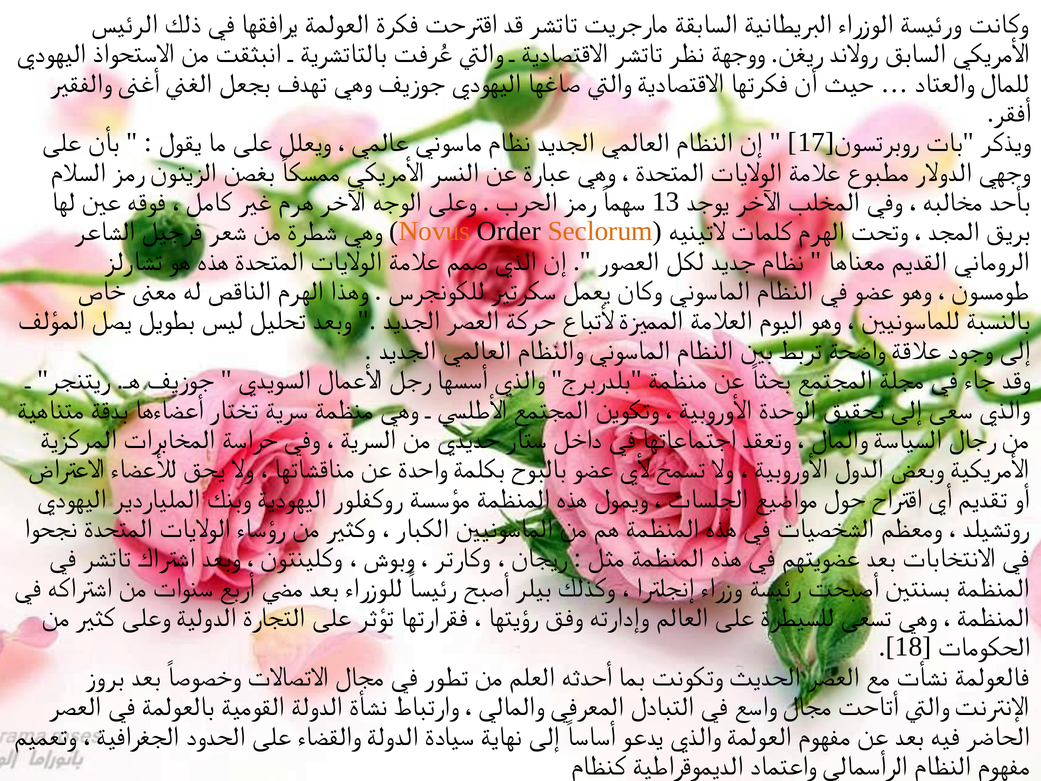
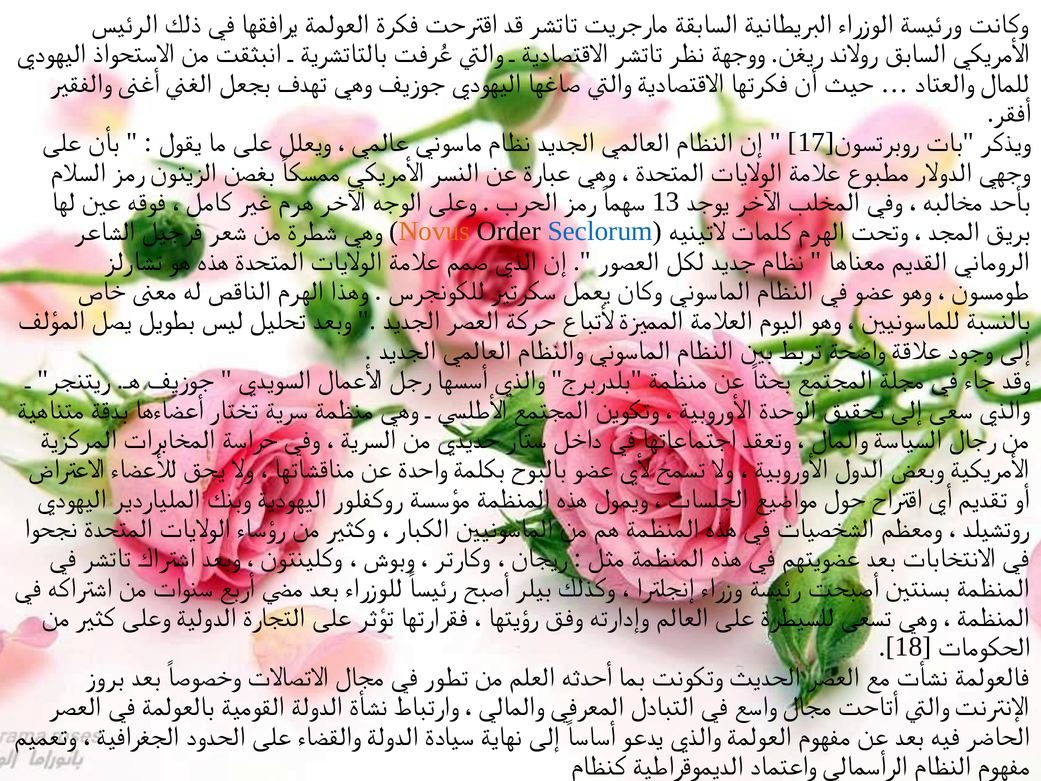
Seclorum colour: orange -> blue (600, 231)
